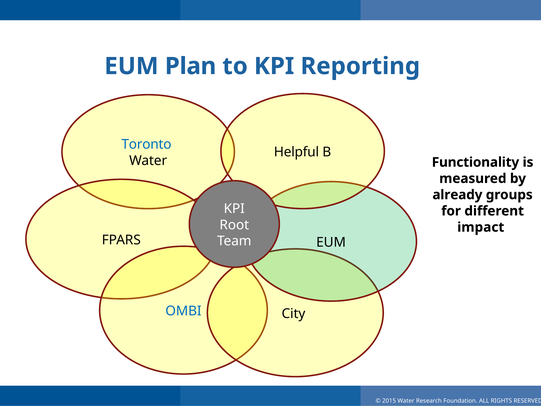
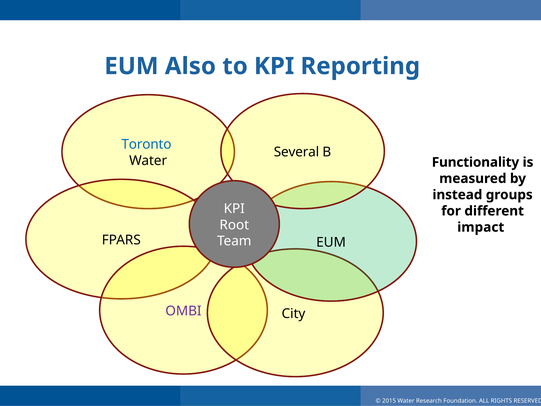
Plan: Plan -> Also (190, 66)
Helpful: Helpful -> Several (296, 152)
already: already -> instead (457, 195)
OMBI colour: blue -> purple (183, 311)
